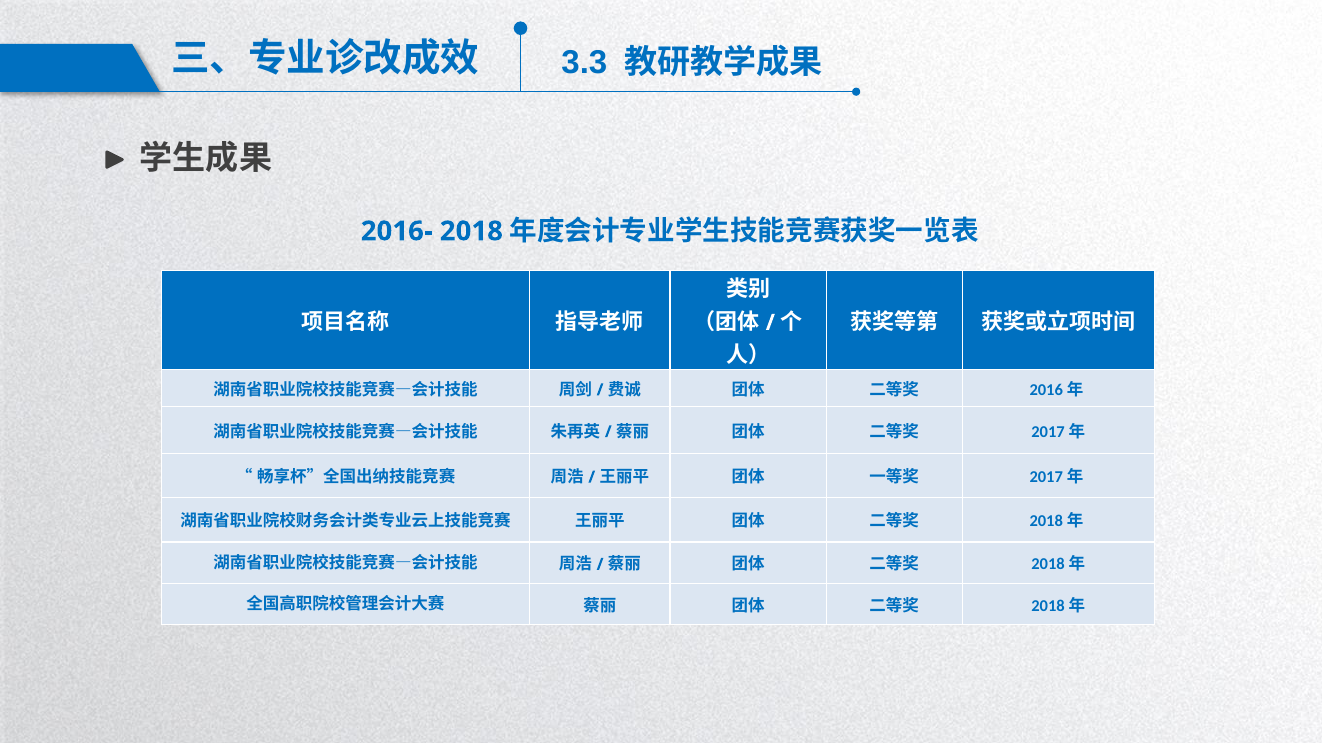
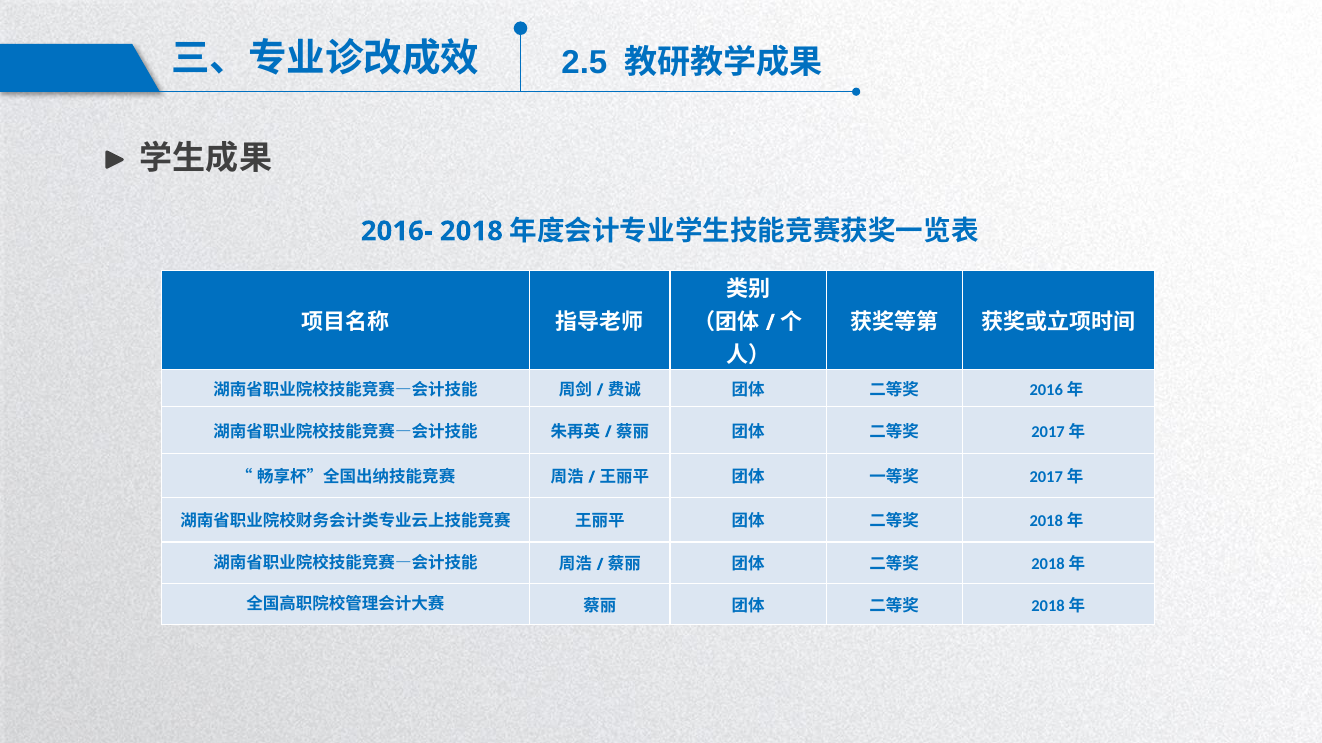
3.3: 3.3 -> 2.5 (584, 63)
